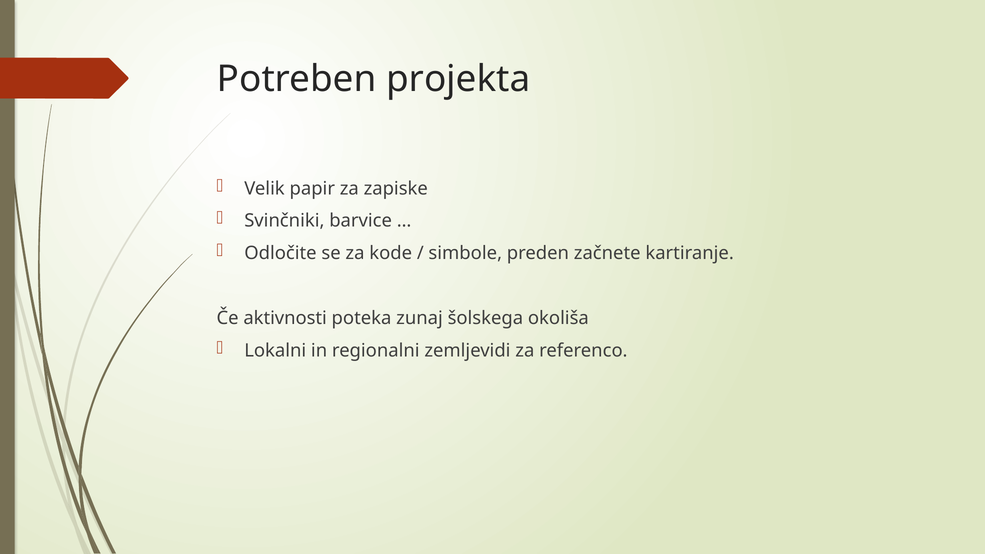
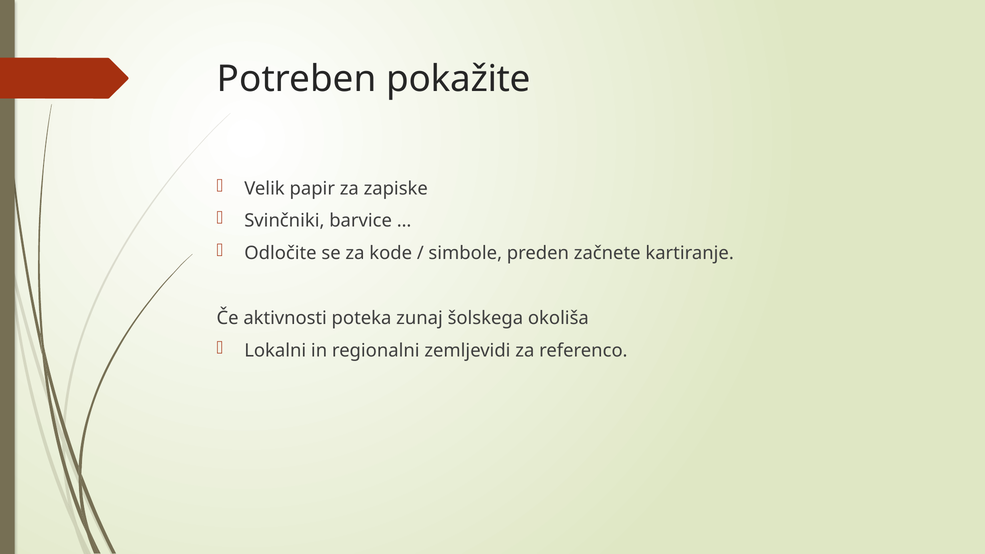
projekta: projekta -> pokažite (458, 79)
